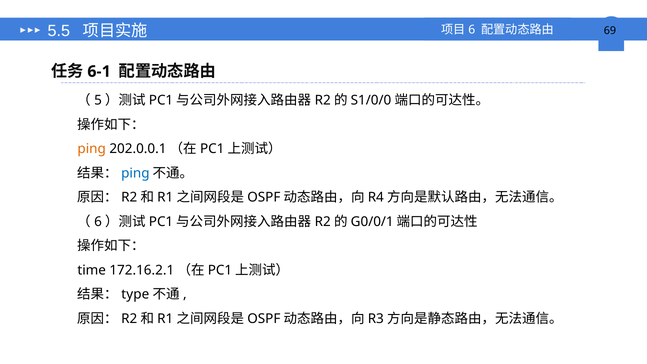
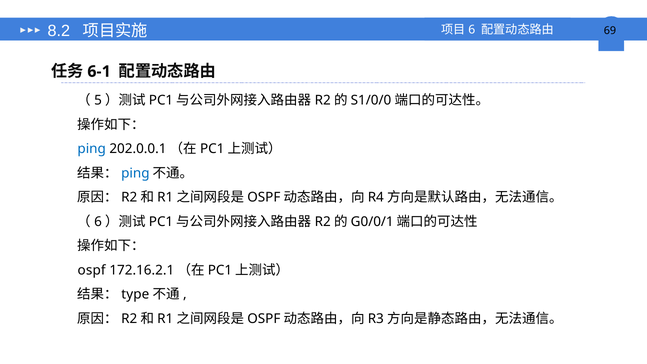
5.5: 5.5 -> 8.2 (59, 31)
ping colour: orange -> blue (92, 149)
time: time -> ospf (92, 270)
